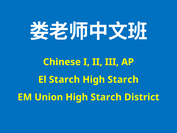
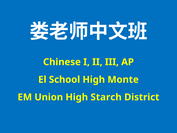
El Starch: Starch -> School (64, 79)
Starch: Starch -> Monte (123, 79)
